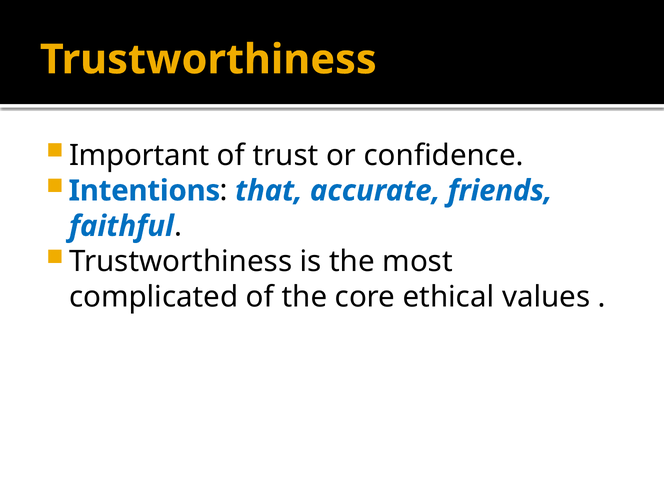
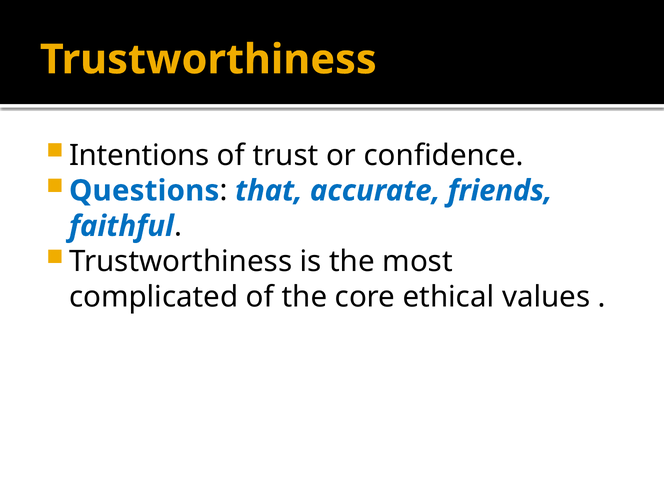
Important: Important -> Intentions (139, 155)
Intentions: Intentions -> Questions (144, 191)
